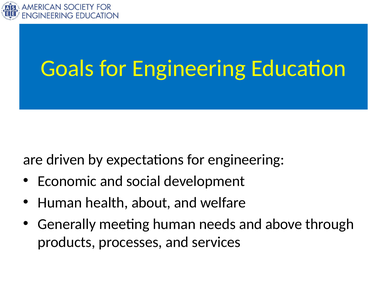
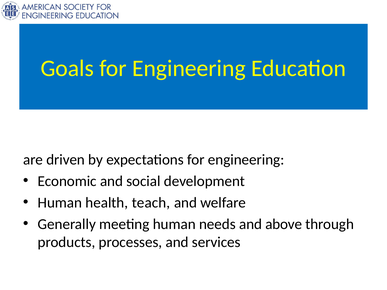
about: about -> teach (151, 203)
